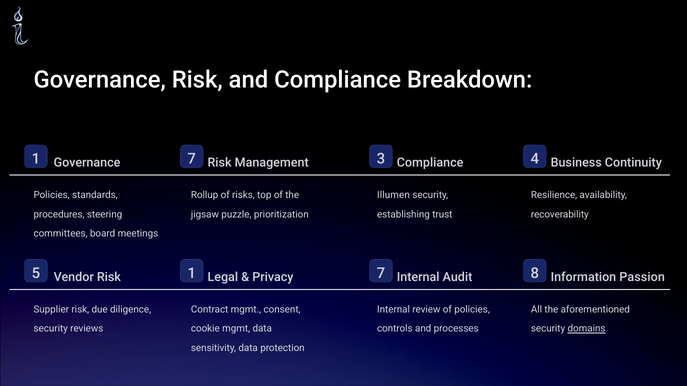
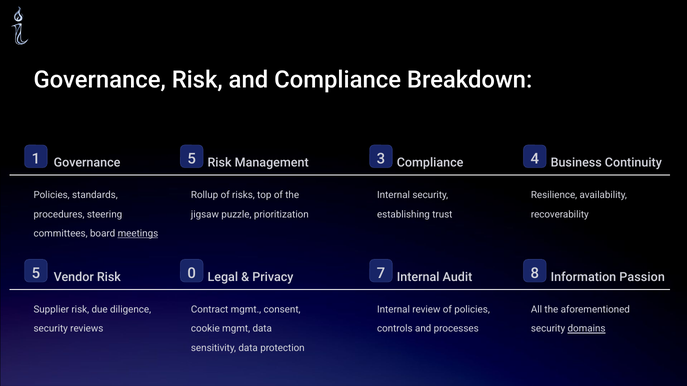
1 7: 7 -> 5 (192, 159)
Illumen: Illumen -> Internal (394, 195)
meetings underline: none -> present (138, 234)
5 1: 1 -> 0 (192, 273)
